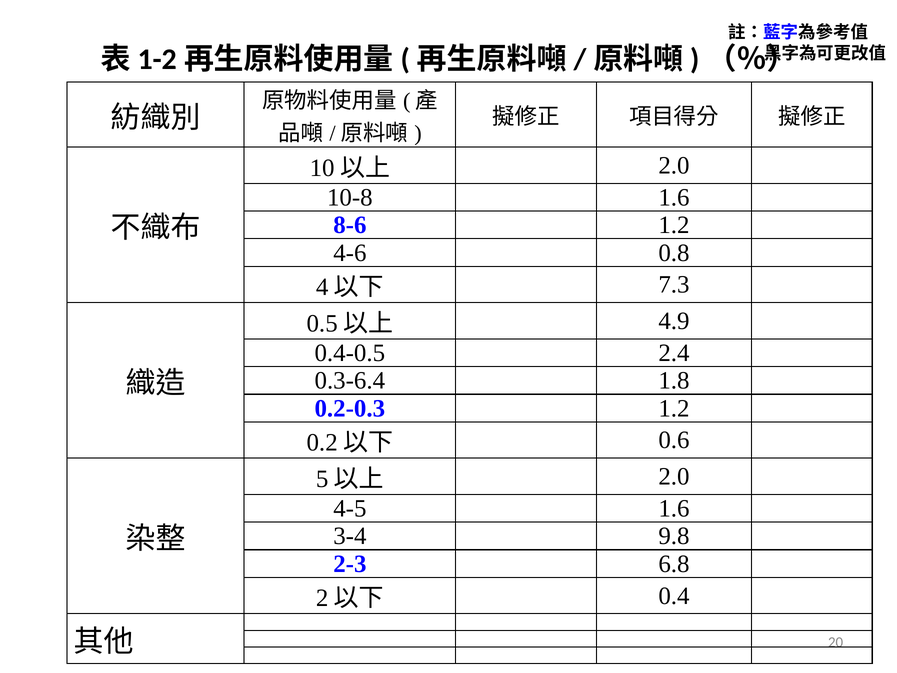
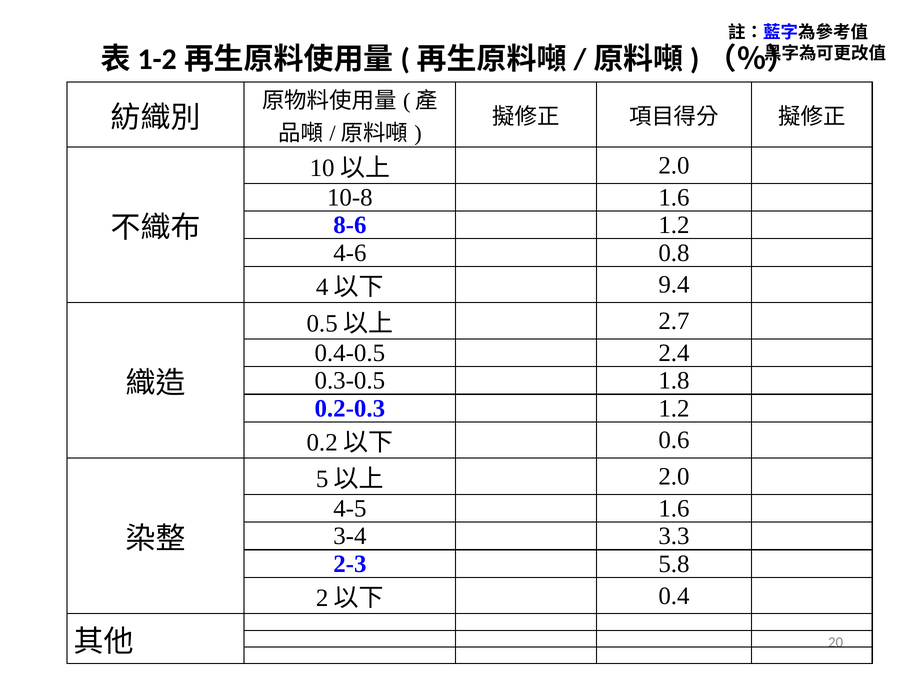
7.3: 7.3 -> 9.4 (674, 285)
4.9: 4.9 -> 2.7 (674, 321)
0.3-6.4: 0.3-6.4 -> 0.3-0.5 (350, 380)
9.8: 9.8 -> 3.3 (674, 536)
6.8: 6.8 -> 5.8 (674, 564)
